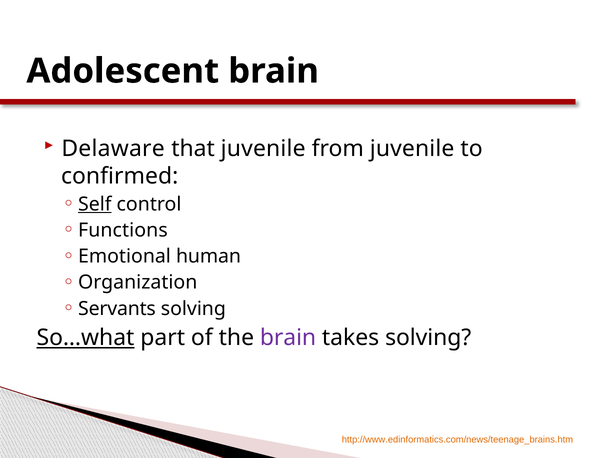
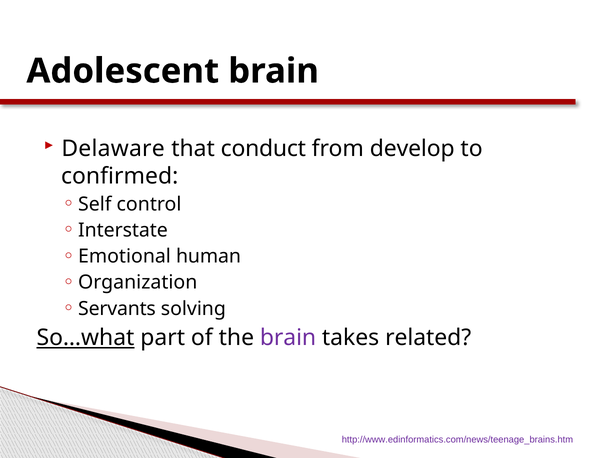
that juvenile: juvenile -> conduct (263, 149)
from juvenile: juvenile -> develop (412, 149)
Self underline: present -> none (95, 204)
Functions: Functions -> Interstate (123, 230)
takes solving: solving -> related (428, 338)
http://www.edinformatics.com/news/teenage_brains.htm colour: orange -> purple (457, 440)
